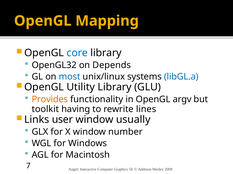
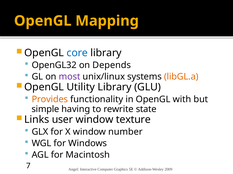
most colour: blue -> purple (70, 77)
libGL.a colour: blue -> orange (181, 77)
argv: argv -> with (182, 100)
toolkit: toolkit -> simple (45, 110)
lines: lines -> state (146, 110)
usually: usually -> texture (133, 120)
